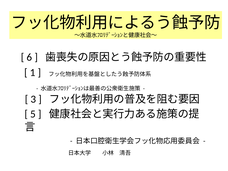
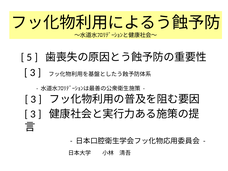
6: 6 -> 5 (29, 57)
1: 1 -> 3 (33, 72)
5: 5 -> 3 (33, 114)
